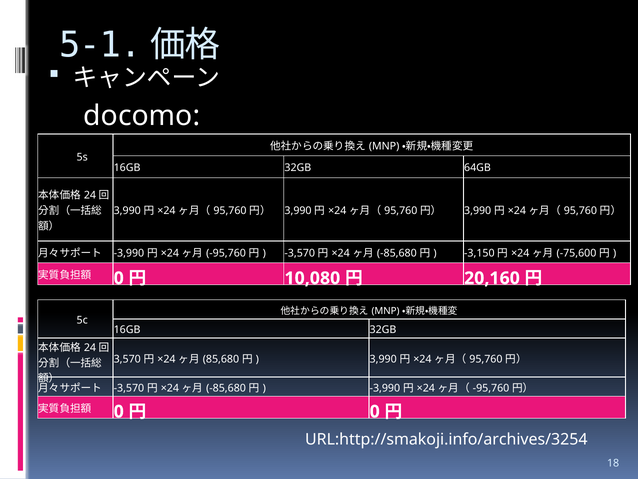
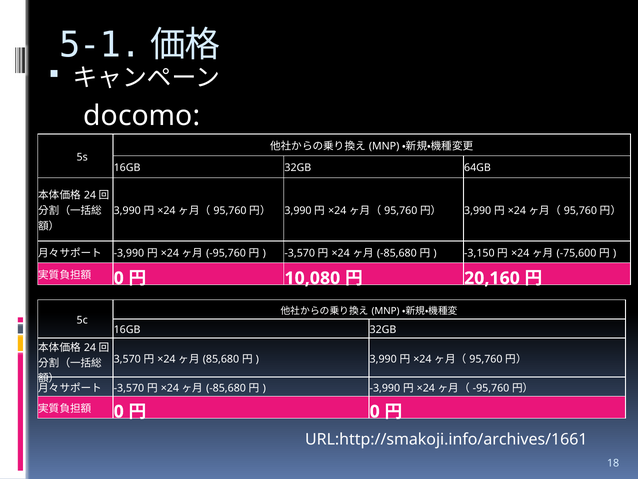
URL:http://smakoji.info/archives/3254: URL:http://smakoji.info/archives/3254 -> URL:http://smakoji.info/archives/1661 (446, 439)
